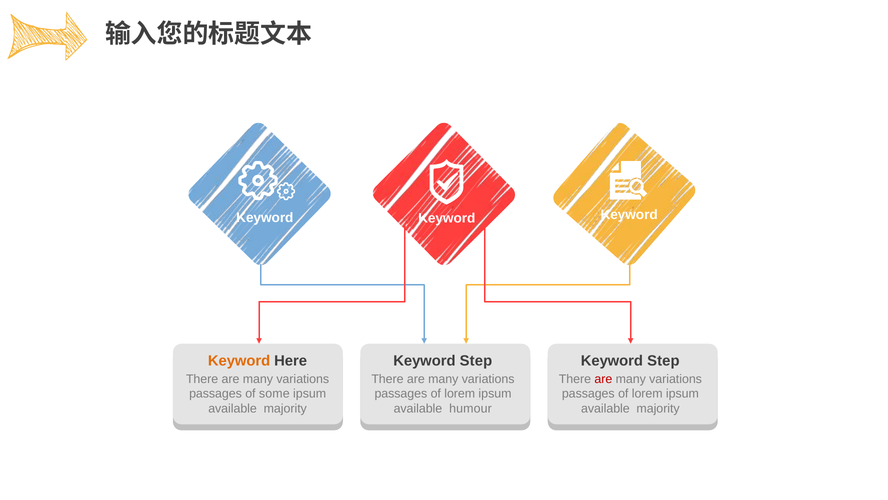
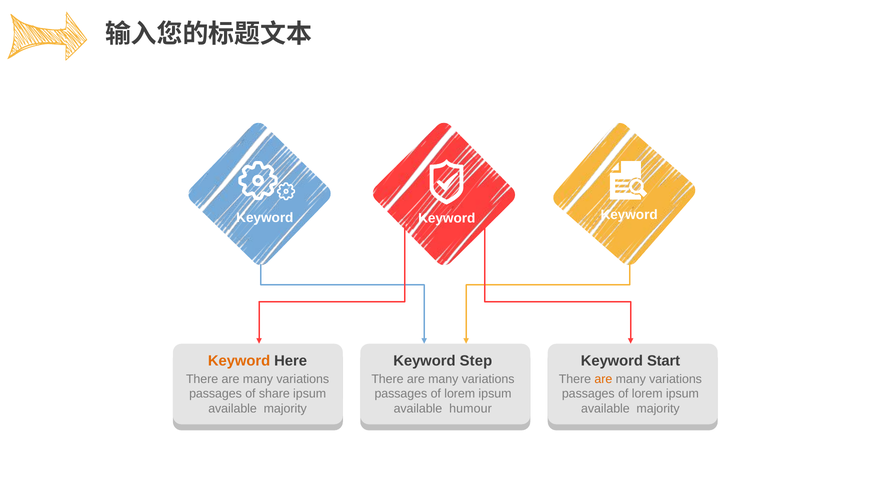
Step: Step -> Start (664, 360)
are colour: red -> orange (603, 379)
some: some -> share (274, 393)
